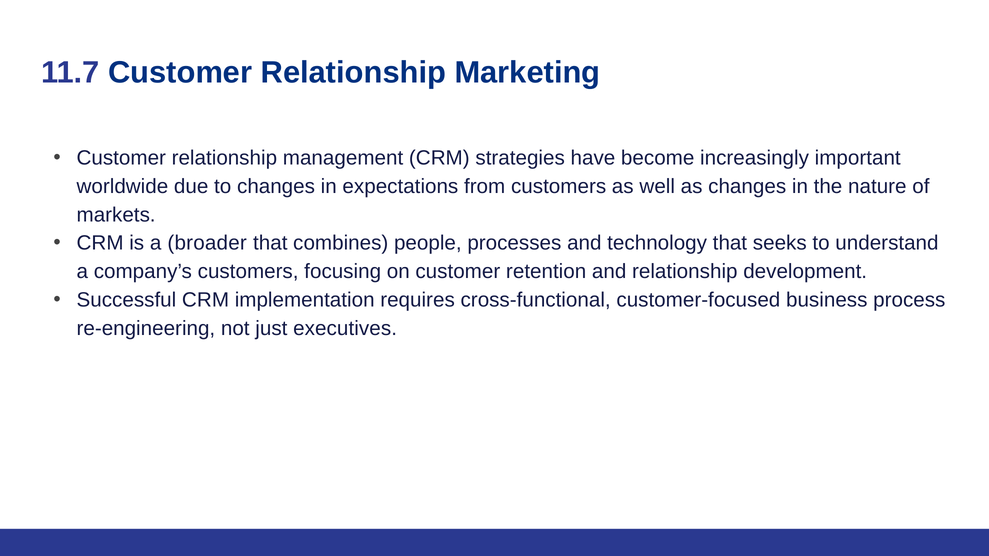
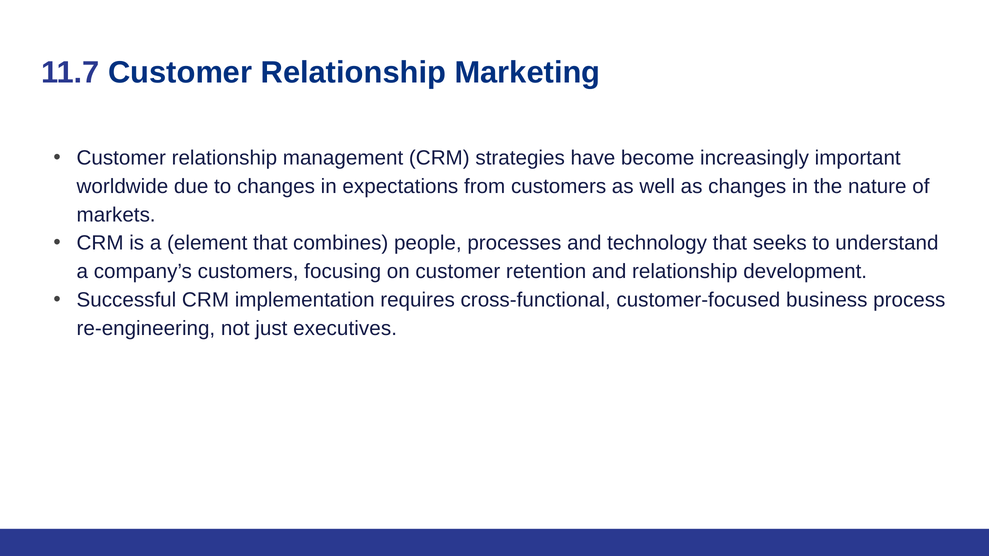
broader: broader -> element (207, 243)
